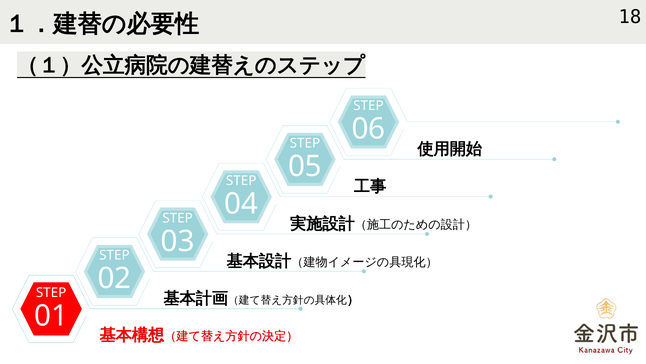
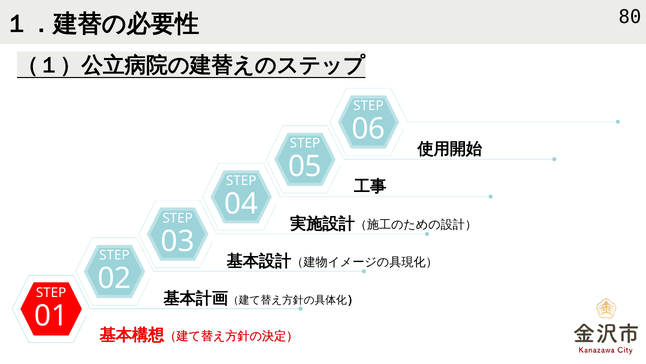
18: 18 -> 80 (630, 17)
